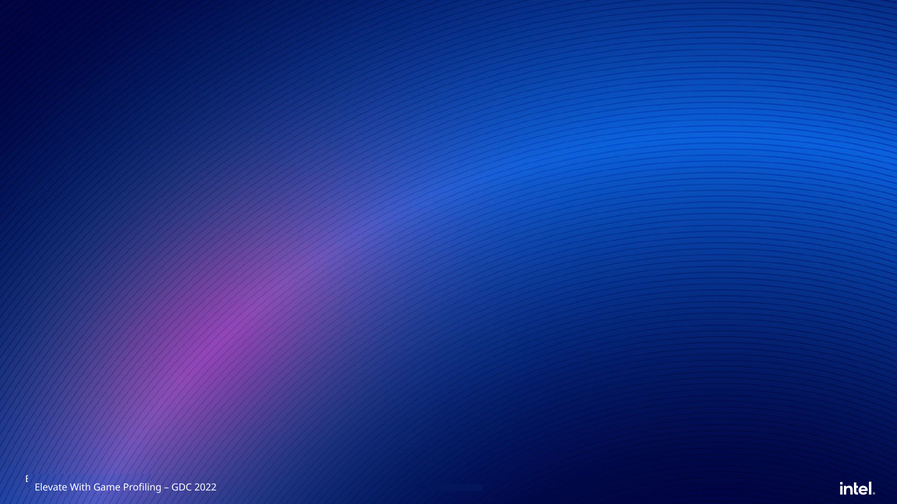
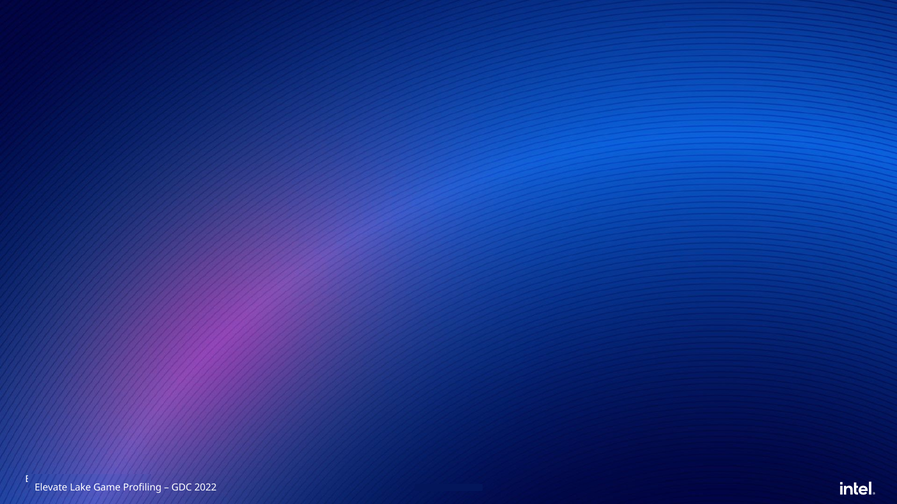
With: With -> Lake (80, 488)
